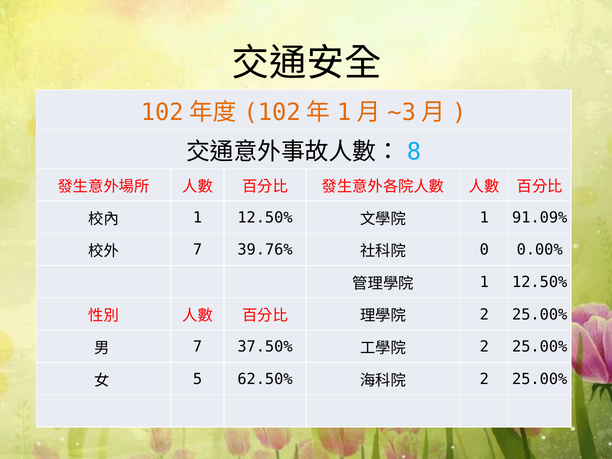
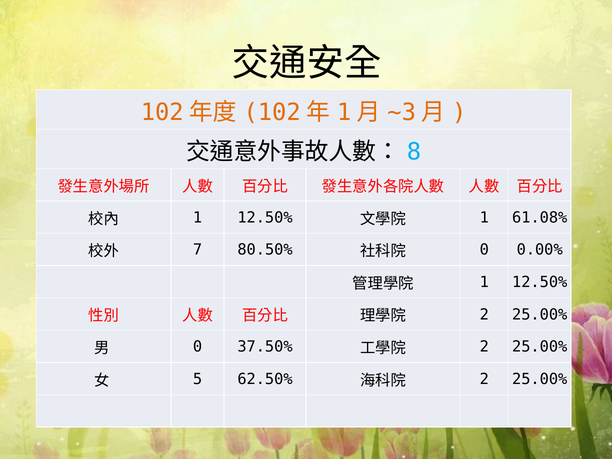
91.09%: 91.09% -> 61.08% (540, 218)
39.76%: 39.76% -> 80.50% (265, 250)
7: 7 -> 0 (198, 347)
